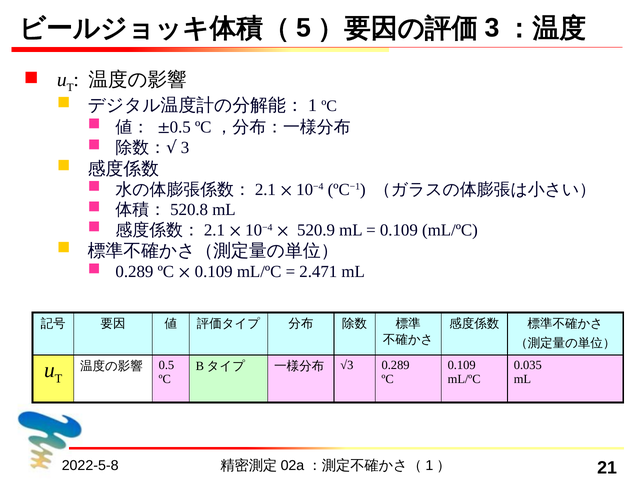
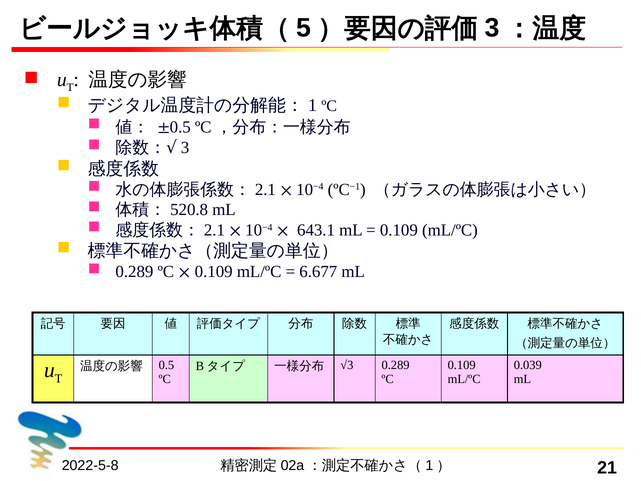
520.9: 520.9 -> 643.1 (316, 230)
2.471: 2.471 -> 6.677 (318, 272)
0.035: 0.035 -> 0.039 (528, 365)
